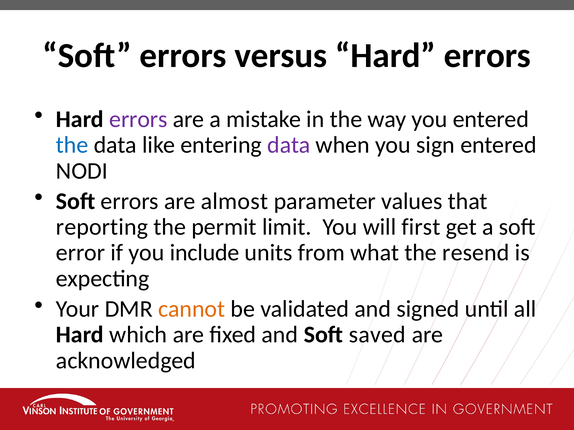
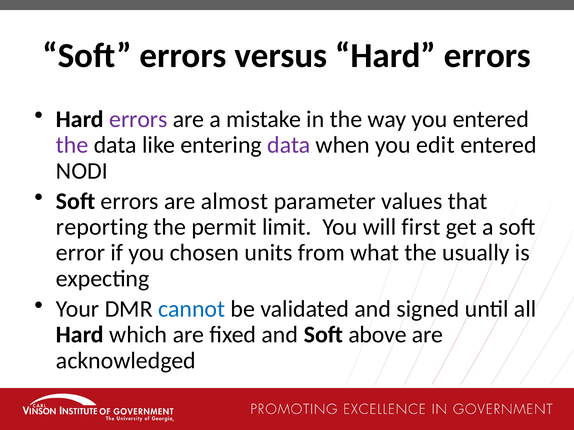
the colour: blue -> purple (72, 145)
sign: sign -> edit (435, 145)
include: include -> chosen (204, 253)
resend: resend -> usually (476, 253)
cannot colour: orange -> blue (192, 309)
saved: saved -> above (378, 335)
